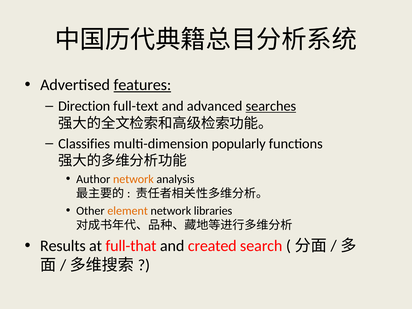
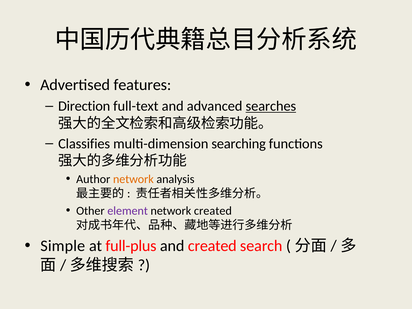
features underline: present -> none (142, 85)
popularly: popularly -> searching (239, 144)
element colour: orange -> purple (128, 211)
network libraries: libraries -> created (213, 211)
Results: Results -> Simple (63, 246)
full-that: full-that -> full-plus (131, 246)
